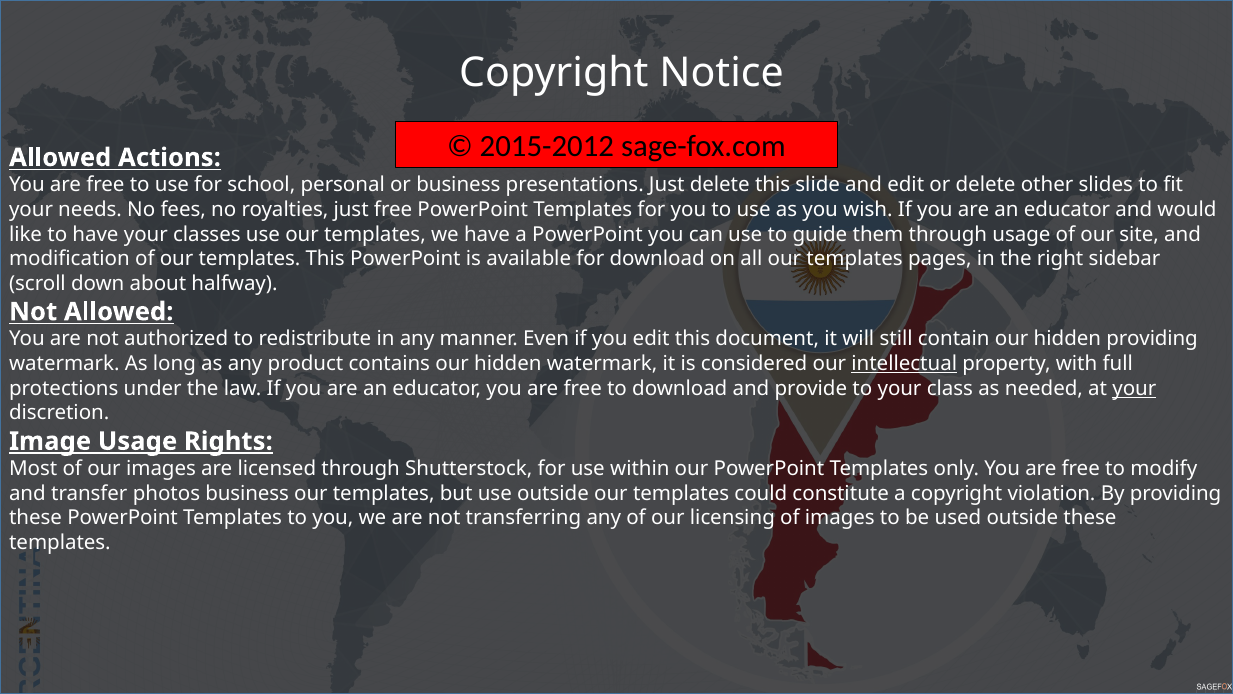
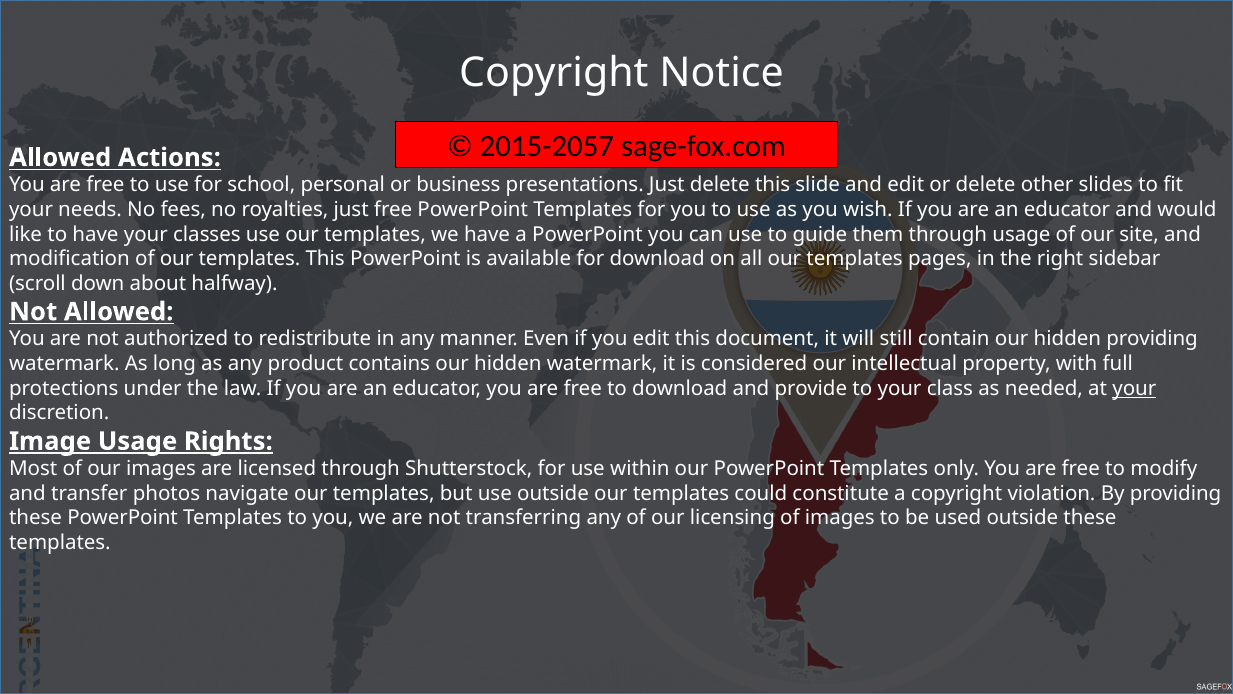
2015-2012: 2015-2012 -> 2015-2057 (547, 146)
intellectual underline: present -> none (904, 364)
photos business: business -> navigate (247, 493)
